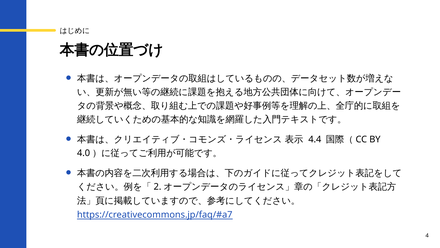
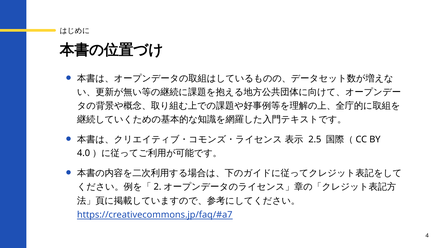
4.4: 4.4 -> 2.5 (315, 139)
